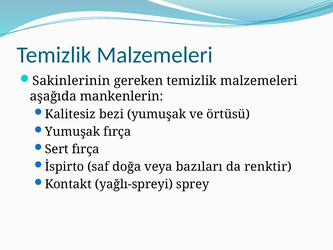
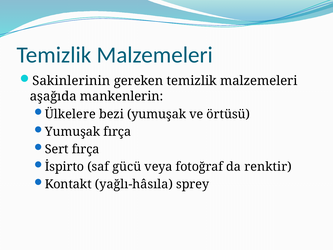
Kalitesiz: Kalitesiz -> Ülkelere (70, 114)
doğa: doğa -> gücü (127, 167)
bazıları: bazıları -> fotoğraf (199, 167)
yağlı-spreyi: yağlı-spreyi -> yağlı-hâsıla (134, 184)
